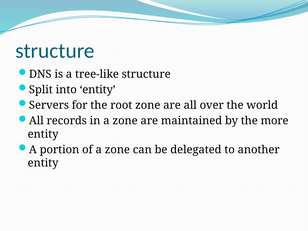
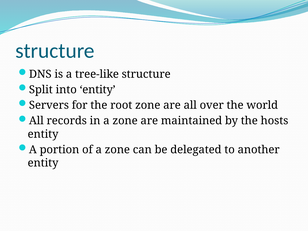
more: more -> hosts (274, 121)
